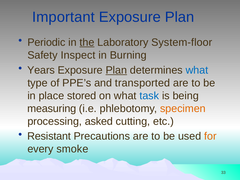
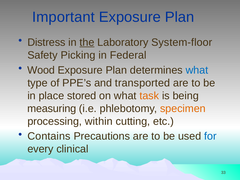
Periodic: Periodic -> Distress (46, 42)
Inspect: Inspect -> Picking (78, 55)
Burning: Burning -> Federal (128, 55)
Years: Years -> Wood (41, 70)
Plan underline: present -> none (116, 70)
task colour: blue -> orange (149, 96)
asked: asked -> within (99, 121)
Resistant: Resistant -> Contains (49, 136)
for colour: orange -> blue (210, 136)
smoke: smoke -> clinical (72, 149)
